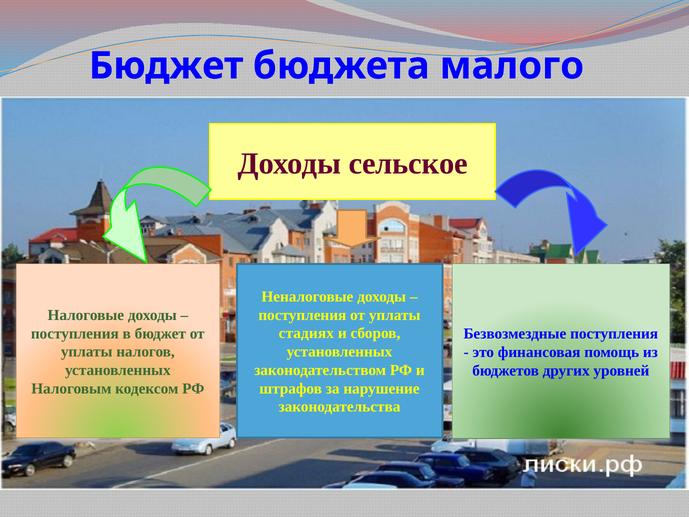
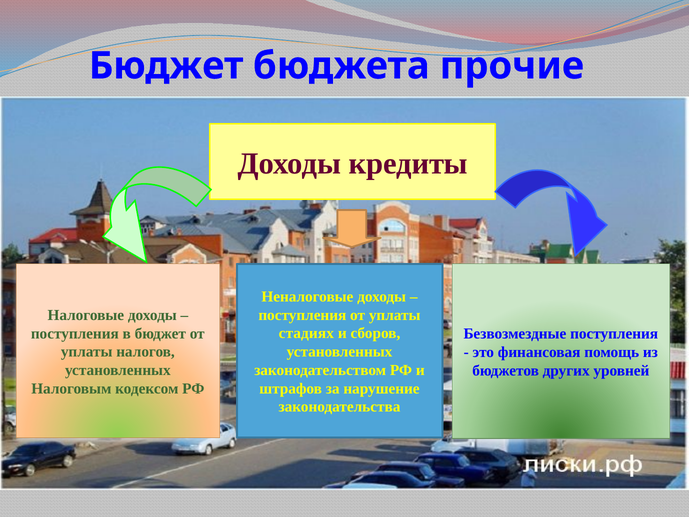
малого: малого -> прочие (512, 66)
сельское: сельское -> кредиты (408, 164)
